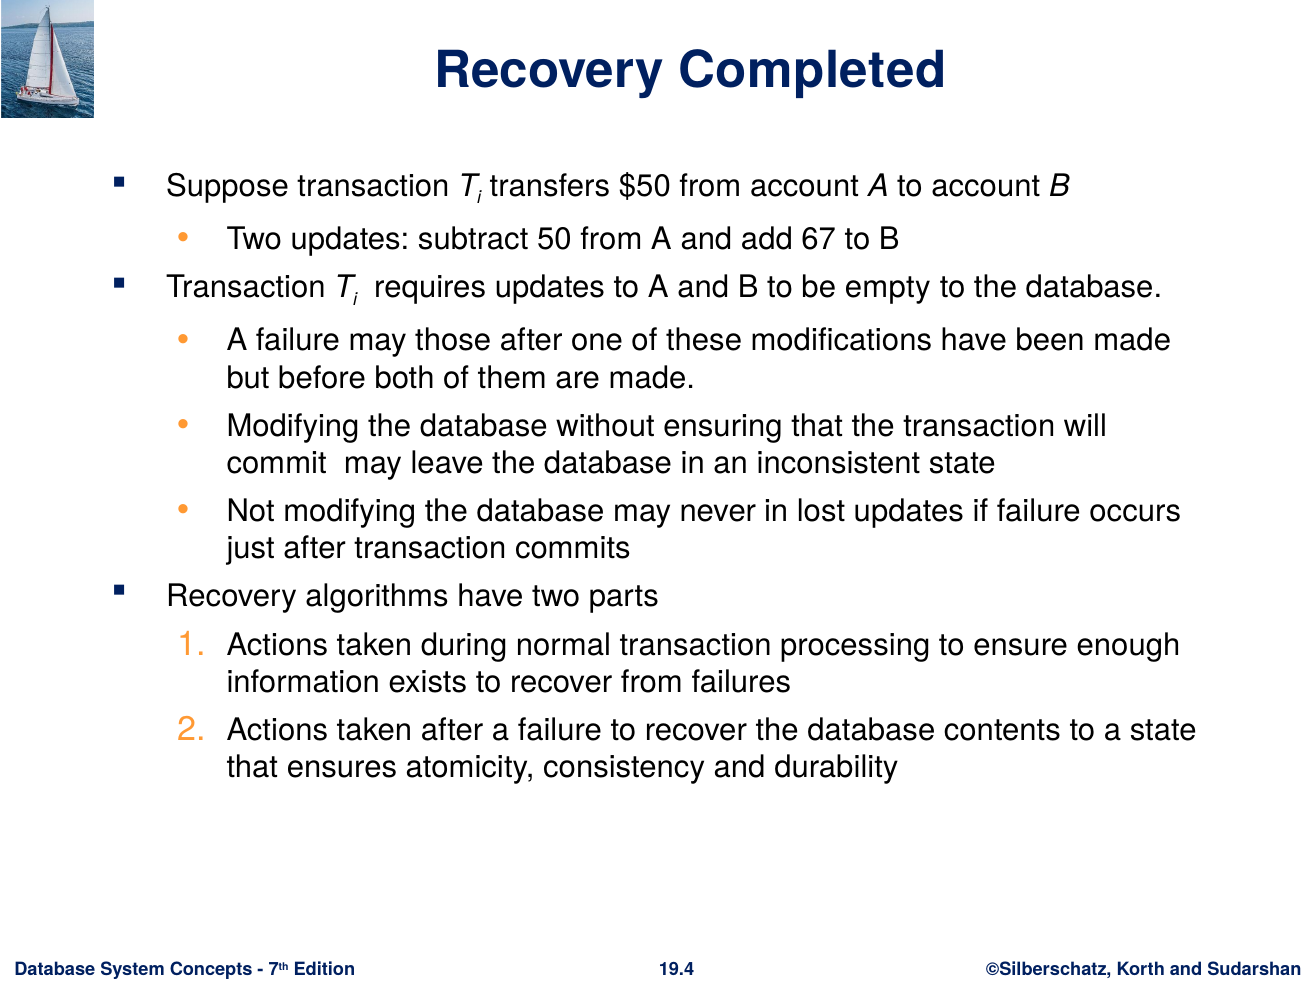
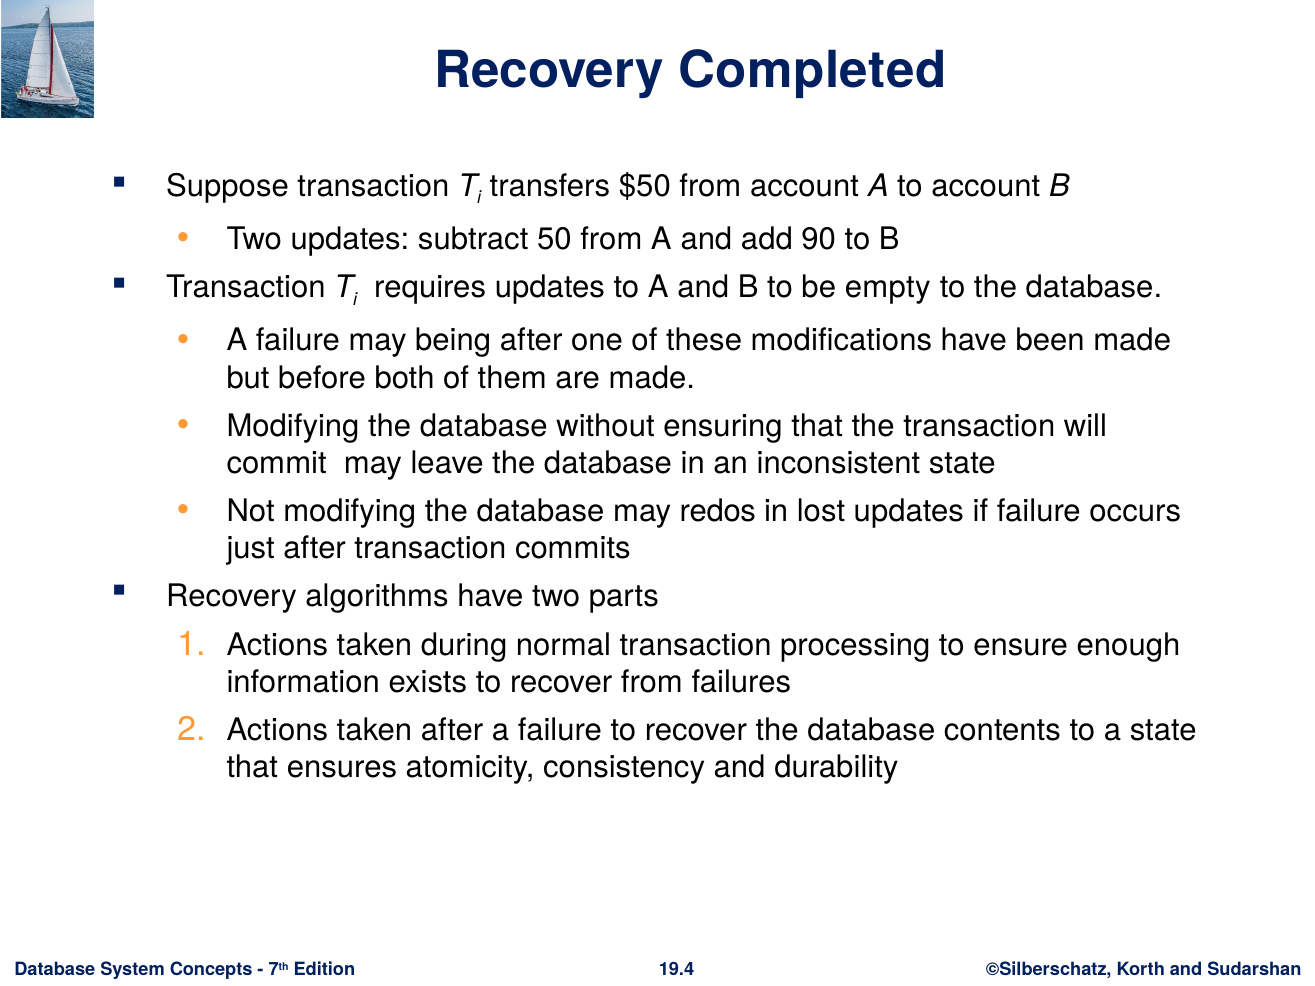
67: 67 -> 90 (819, 239)
those: those -> being (453, 341)
never: never -> redos (718, 511)
